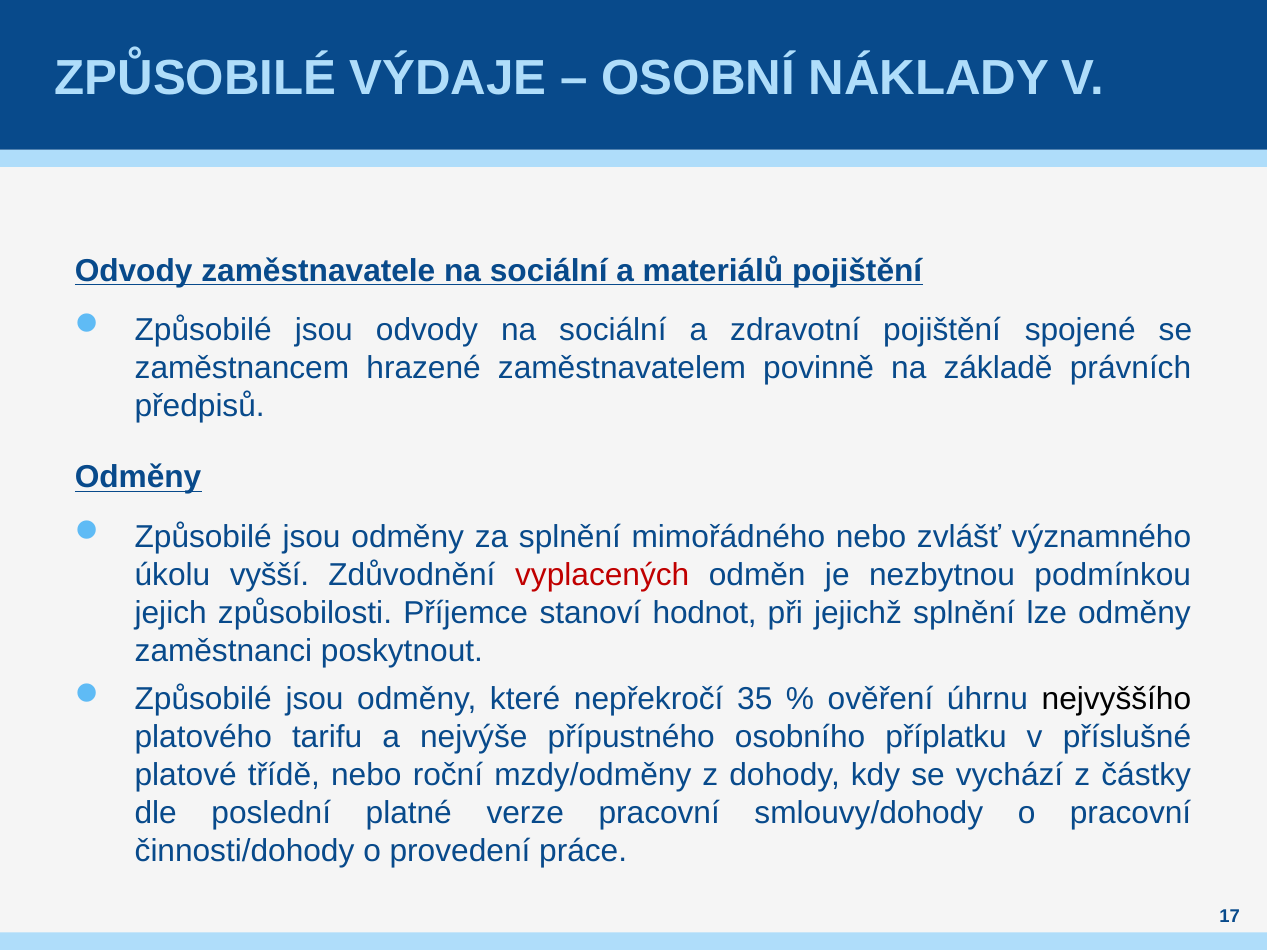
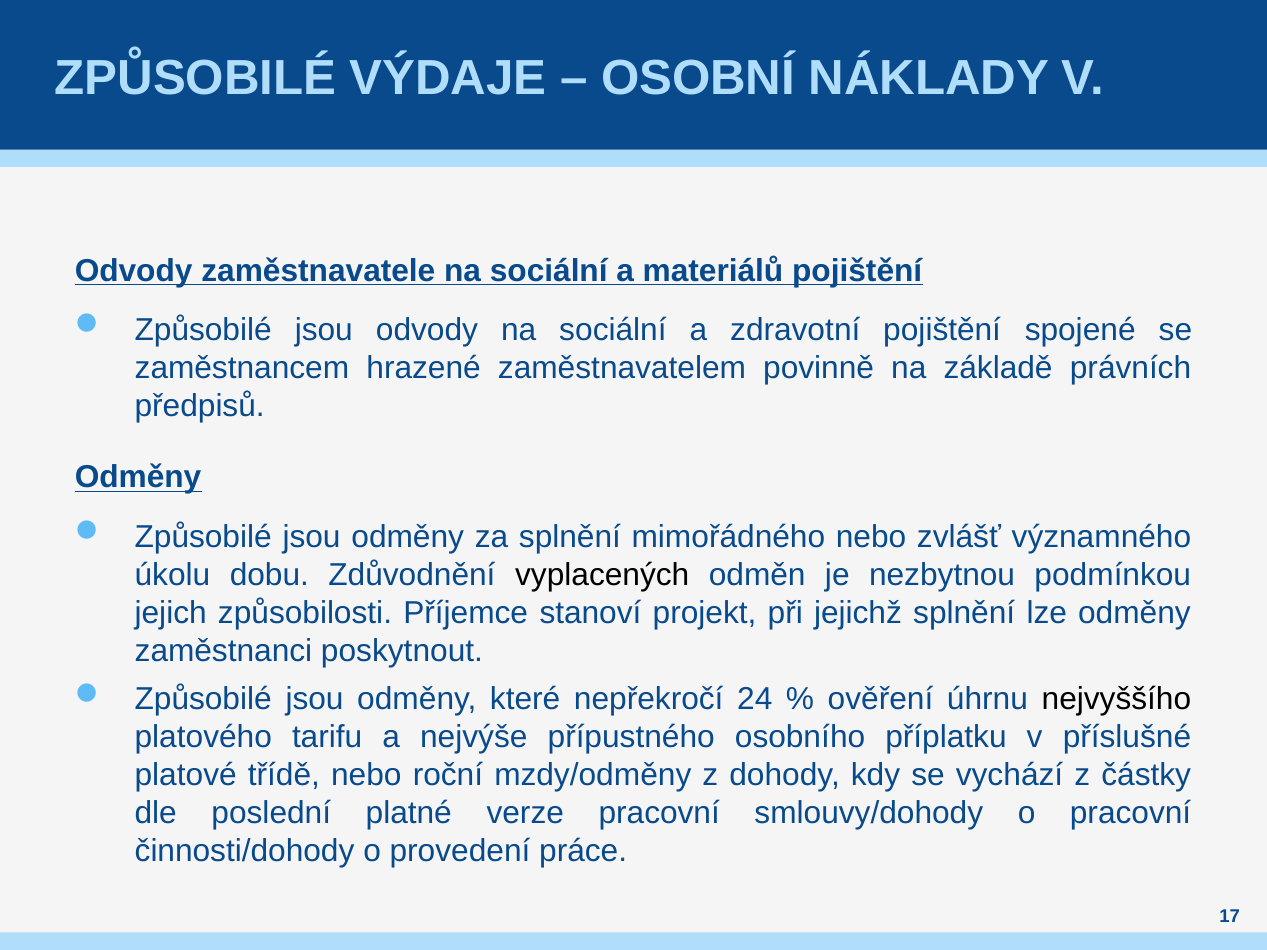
vyšší: vyšší -> dobu (269, 575)
vyplacených colour: red -> black (602, 575)
hodnot: hodnot -> projekt (705, 613)
35: 35 -> 24 (755, 699)
